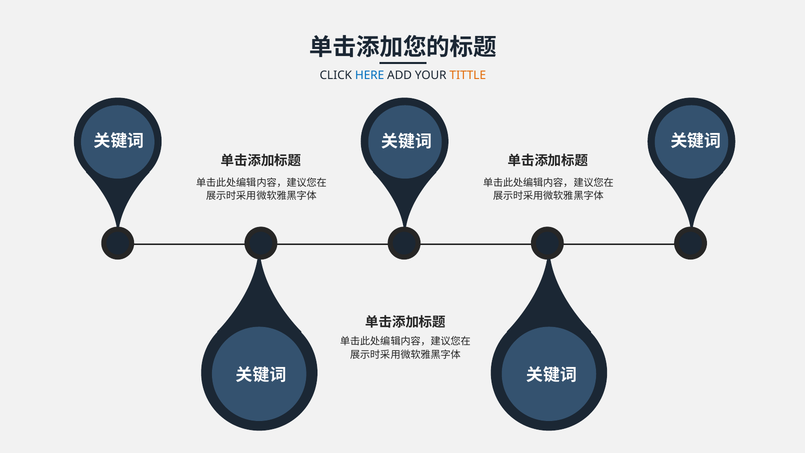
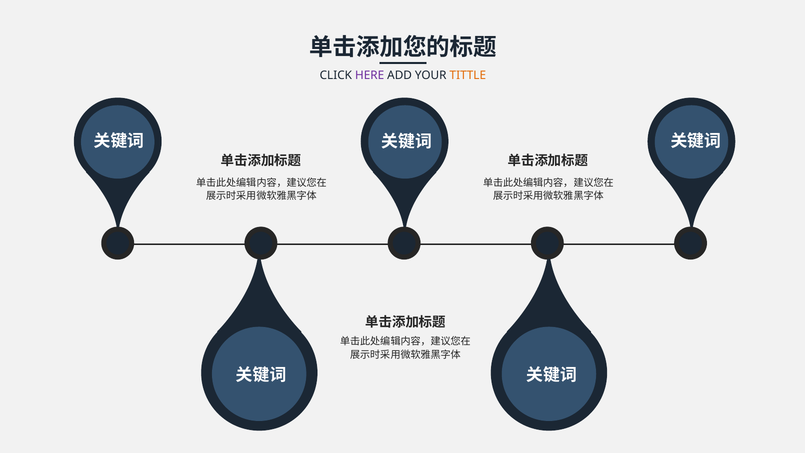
HERE colour: blue -> purple (370, 75)
